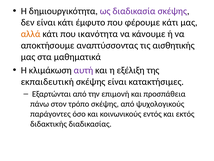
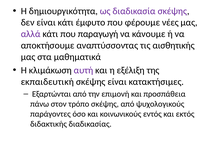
φέρουμε κάτι: κάτι -> νέες (170, 22)
αλλά colour: orange -> purple (31, 34)
ικανότητα: ικανότητα -> παραγωγή (98, 34)
